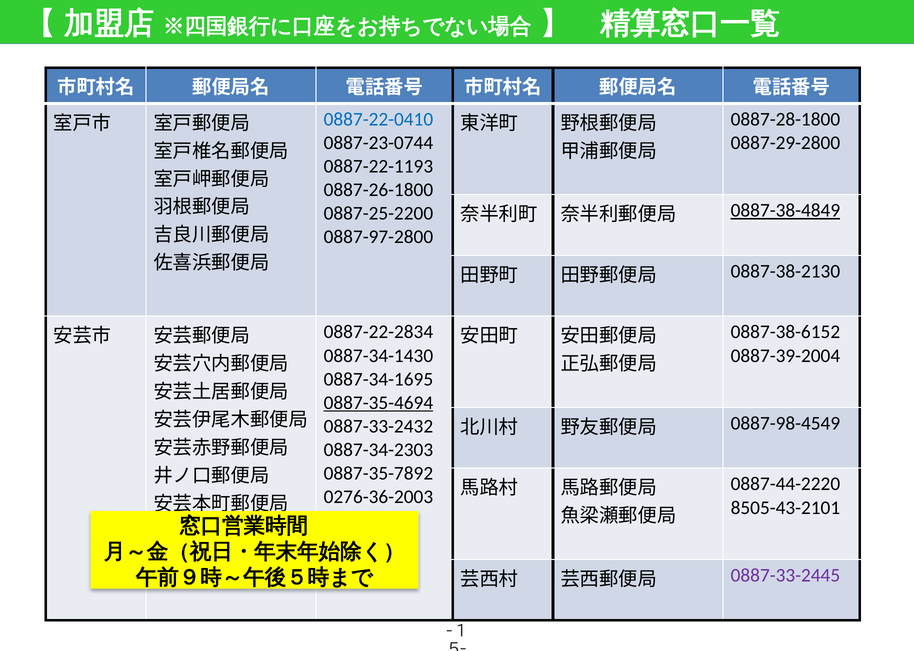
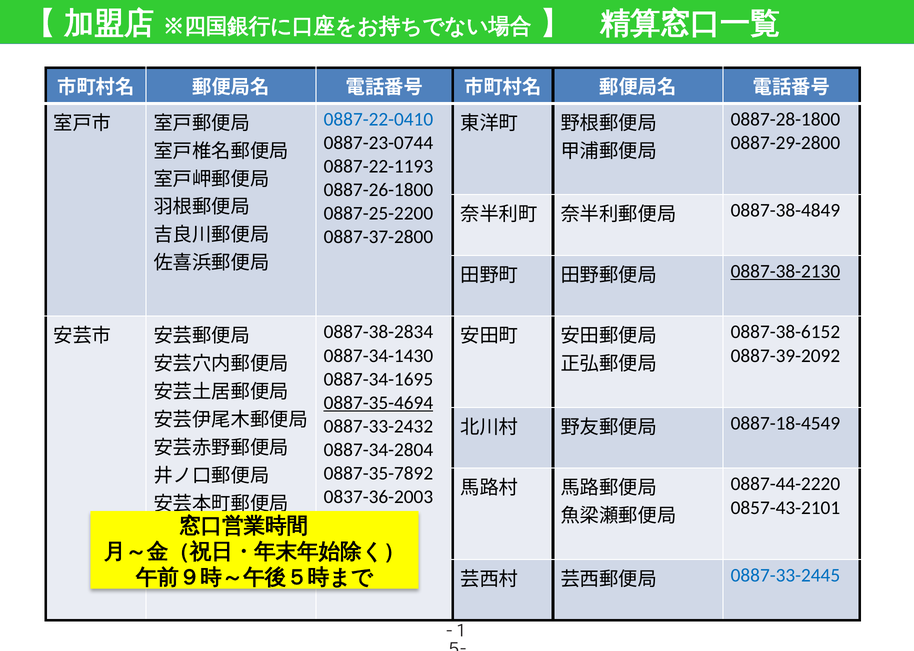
0887-38-4849 underline: present -> none (785, 210)
0887-97-2800: 0887-97-2800 -> 0887-37-2800 (378, 237)
0887-38-2130 underline: none -> present (785, 271)
0887-22-2834: 0887-22-2834 -> 0887-38-2834 (378, 332)
0887-39-2004: 0887-39-2004 -> 0887-39-2092 (785, 355)
0887-98-4549: 0887-98-4549 -> 0887-18-4549 (785, 423)
0887-34-2303: 0887-34-2303 -> 0887-34-2804 (378, 449)
0276-36-2003: 0276-36-2003 -> 0837-36-2003 (378, 497)
8505-43-2101: 8505-43-2101 -> 0857-43-2101 (785, 507)
0887-33-2445 colour: purple -> blue (785, 575)
